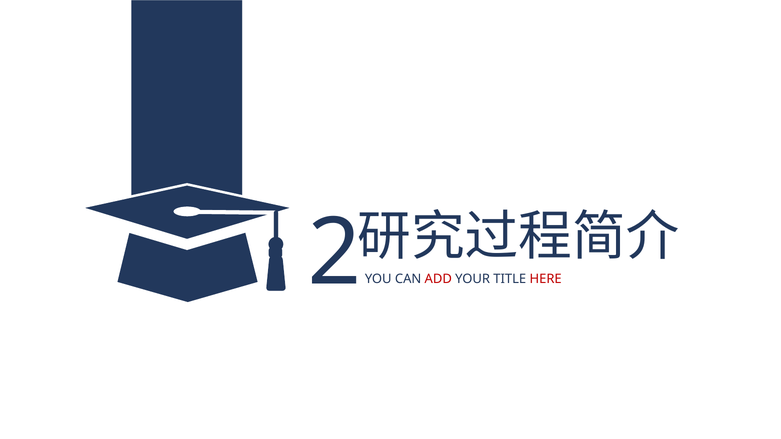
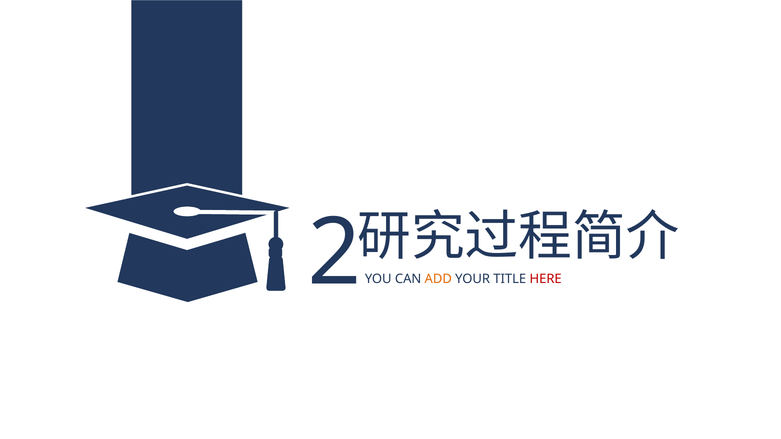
ADD colour: red -> orange (438, 279)
